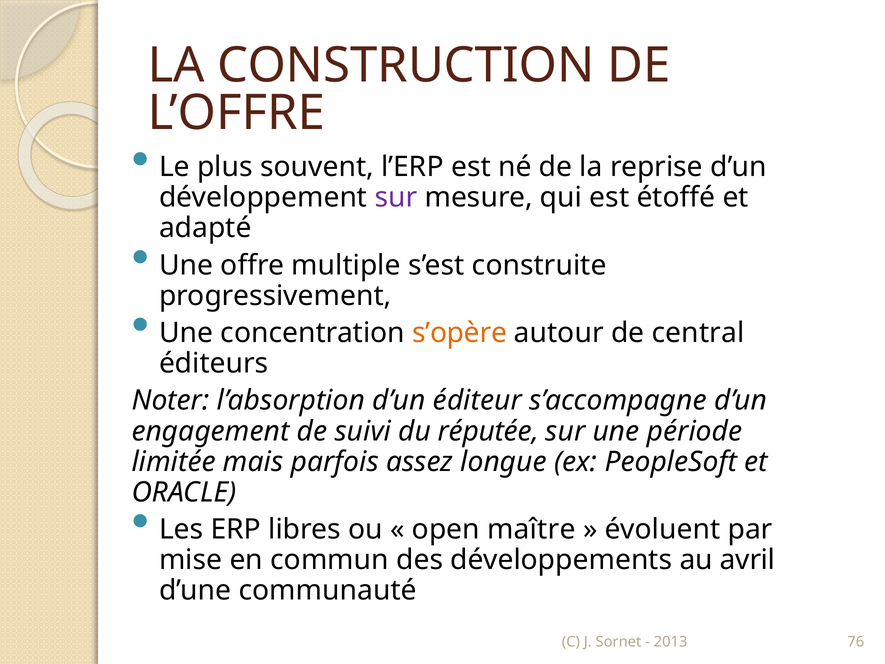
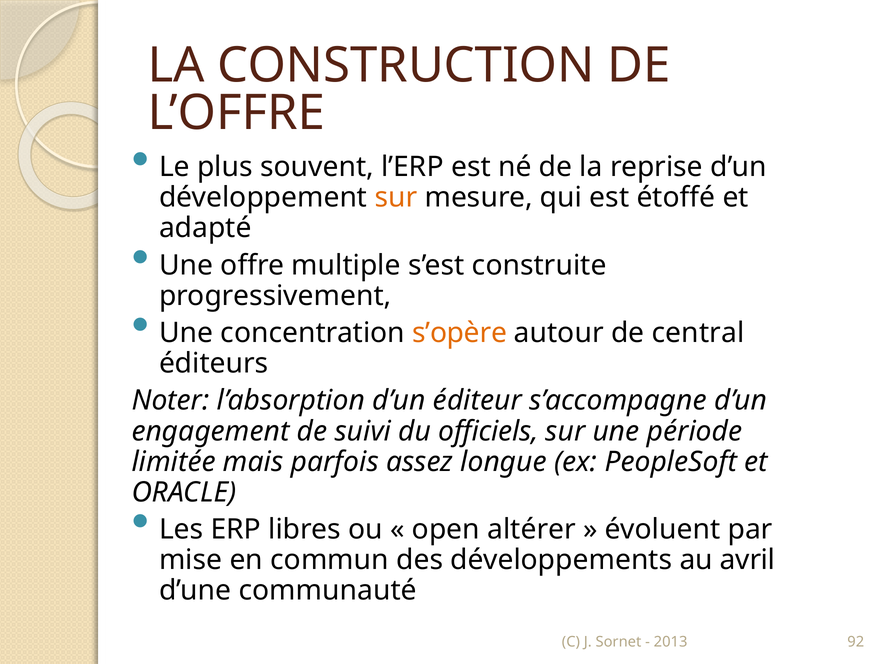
sur colour: purple -> orange (396, 198)
réputée: réputée -> officiels (488, 431)
maître: maître -> altérer (532, 529)
76: 76 -> 92 (856, 642)
